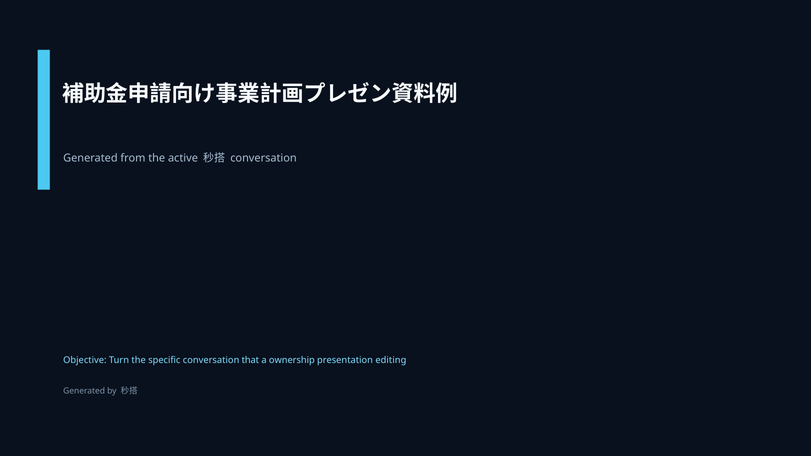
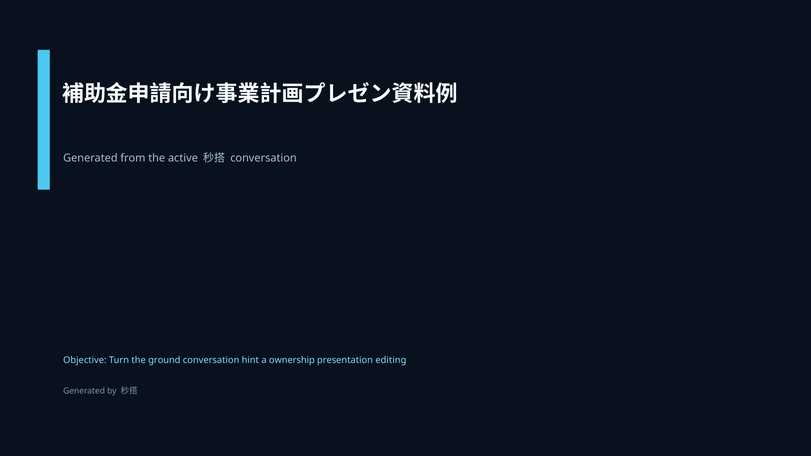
specific: specific -> ground (164, 360)
that: that -> hint (250, 360)
